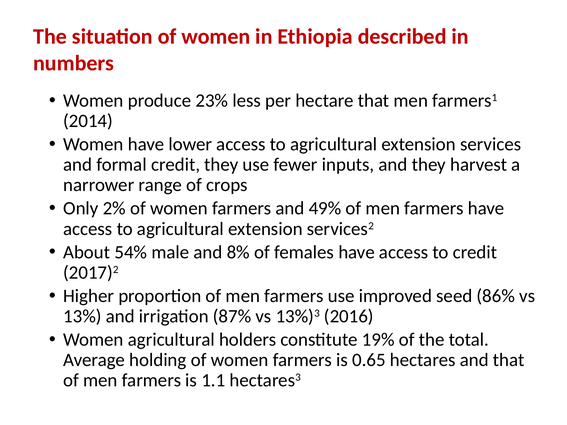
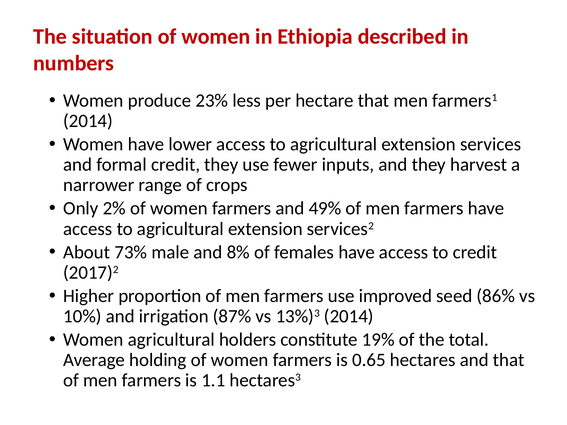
54%: 54% -> 73% (131, 252)
13%: 13% -> 10% (82, 316)
13%)3 2016: 2016 -> 2014 (349, 316)
